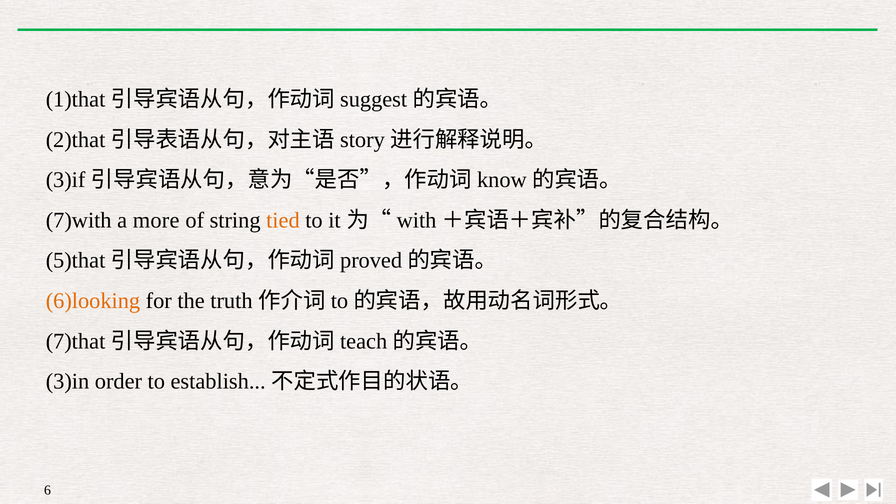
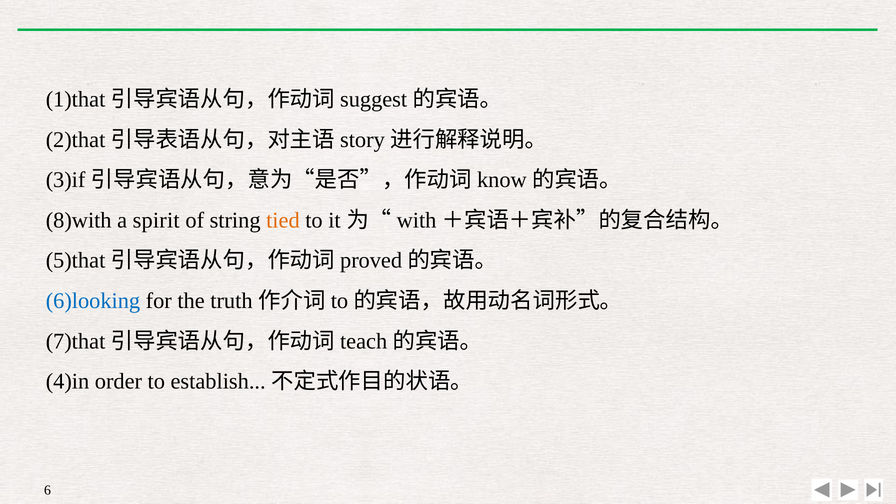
7)with: 7)with -> 8)with (79, 220)
more: more -> spirit (156, 220)
6)looking colour: orange -> blue (93, 301)
3)in: 3)in -> 4)in (67, 382)
